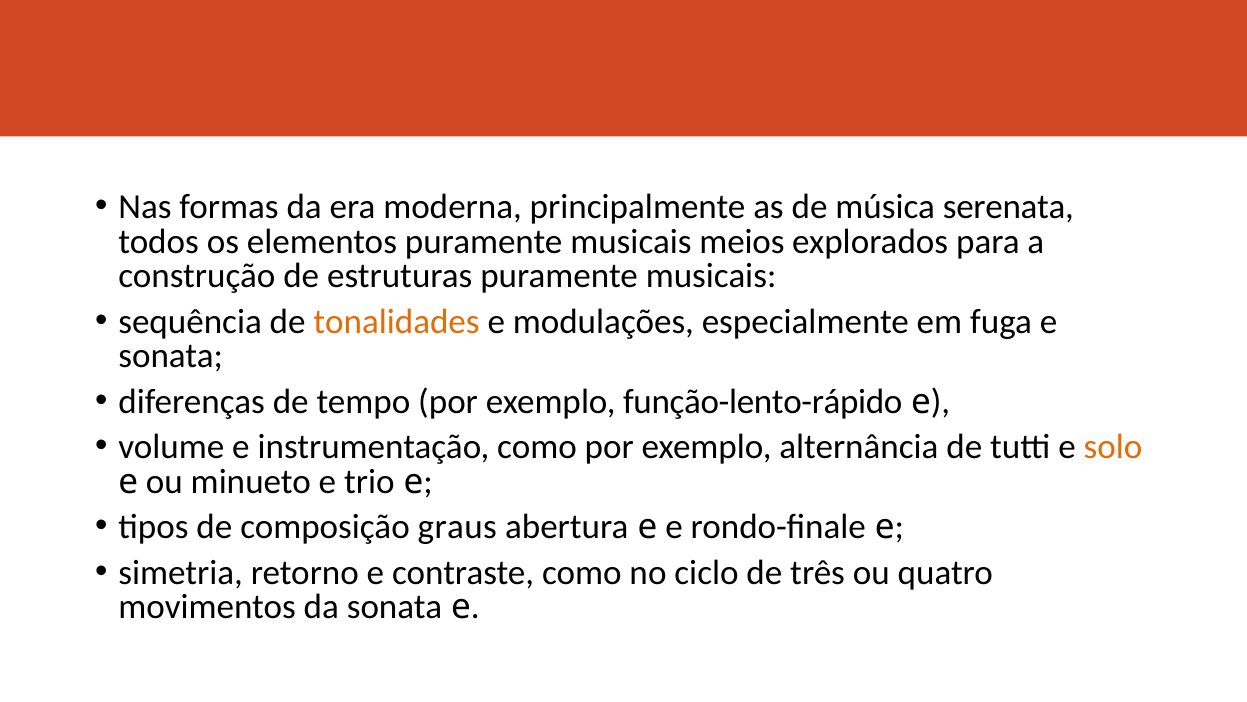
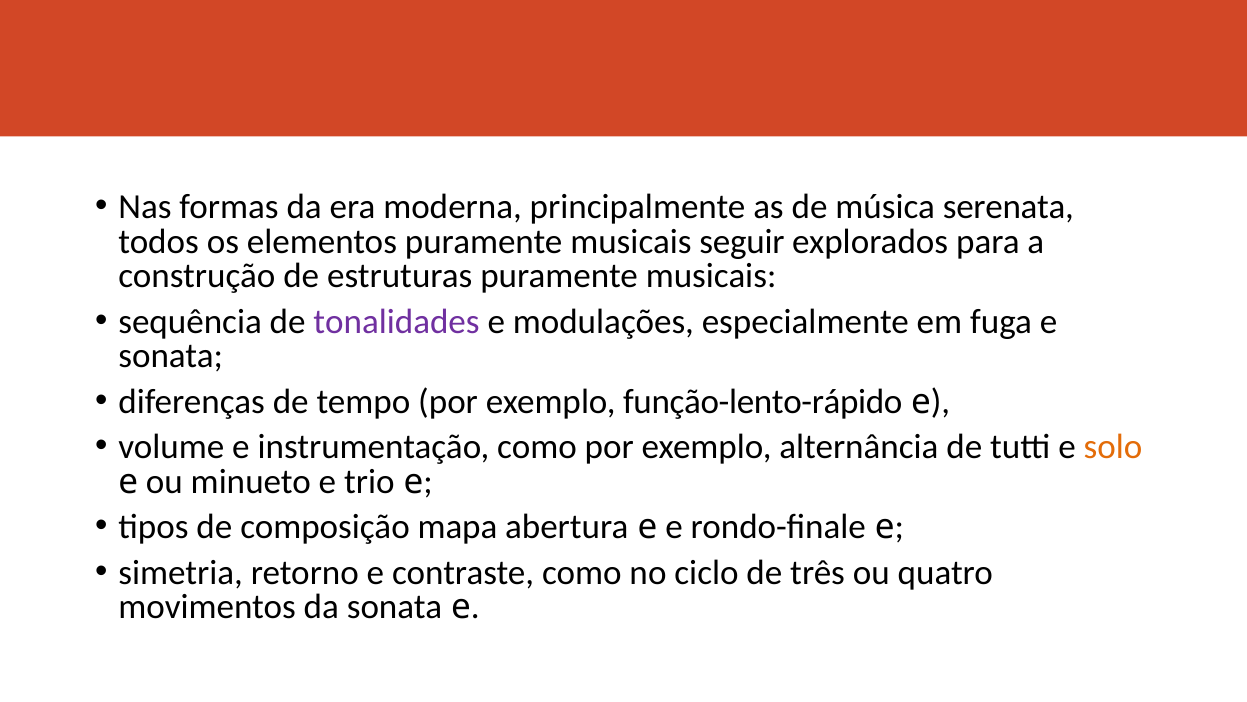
meios: meios -> seguir (742, 241)
tonalidades colour: orange -> purple (397, 321)
graus: graus -> mapa (457, 527)
